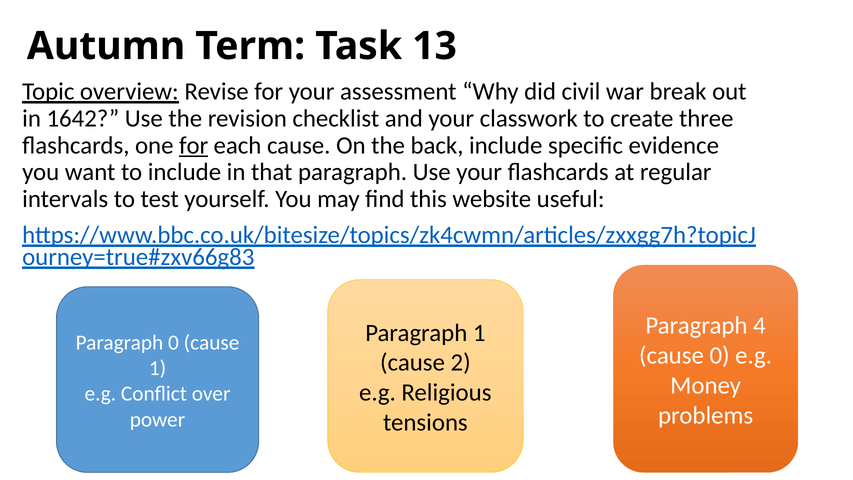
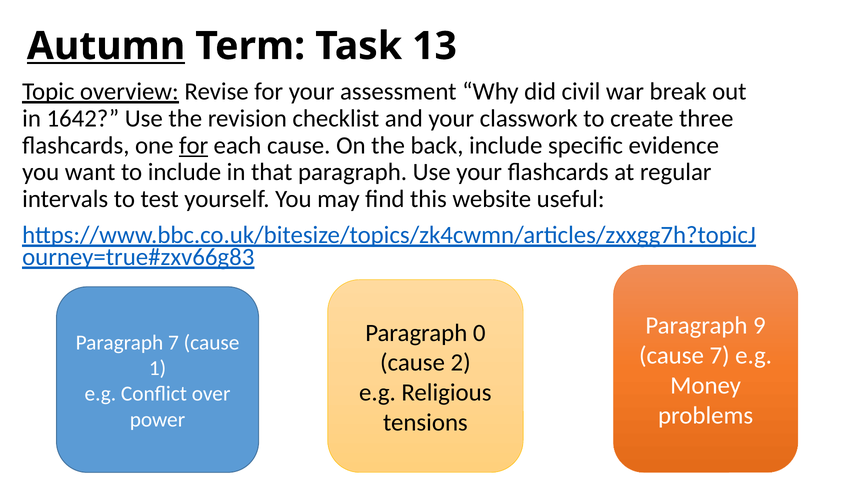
Autumn underline: none -> present (106, 46)
4: 4 -> 9 (759, 326)
Paragraph 1: 1 -> 0 (479, 333)
Paragraph 0: 0 -> 7 (174, 343)
cause 0: 0 -> 7 (720, 355)
